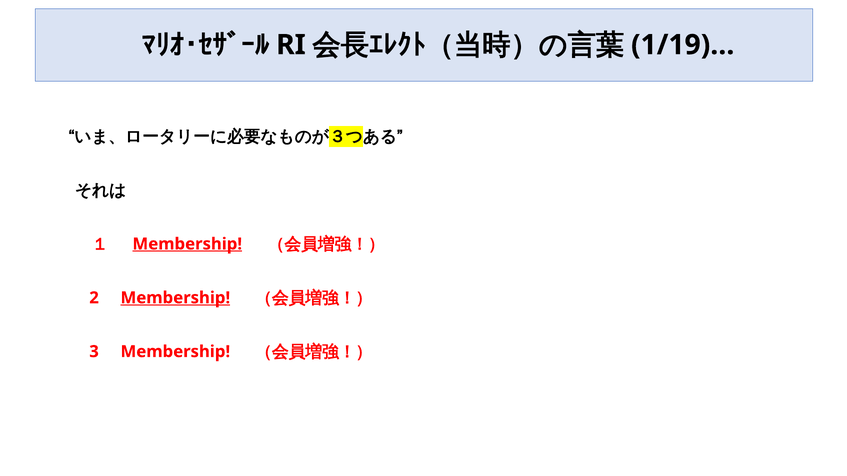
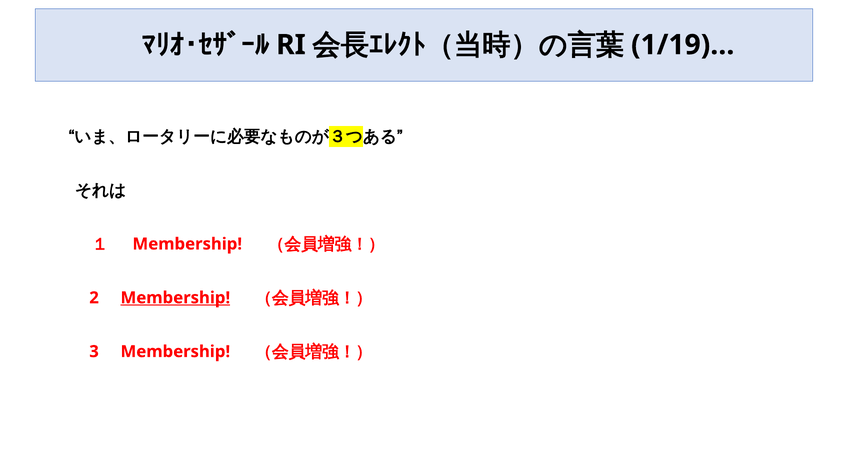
Membership underline: present -> none (187, 244)
